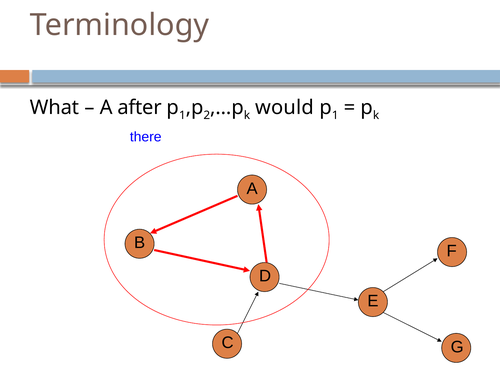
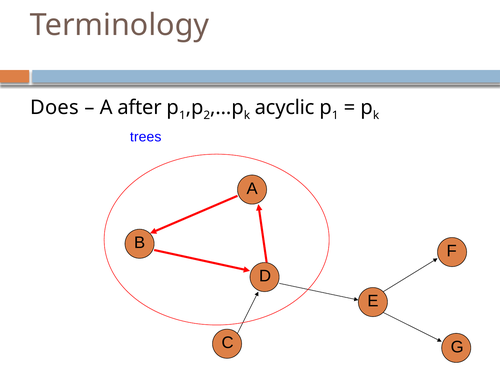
What: What -> Does (54, 108)
would: would -> acyclic (285, 108)
there: there -> trees (146, 137)
